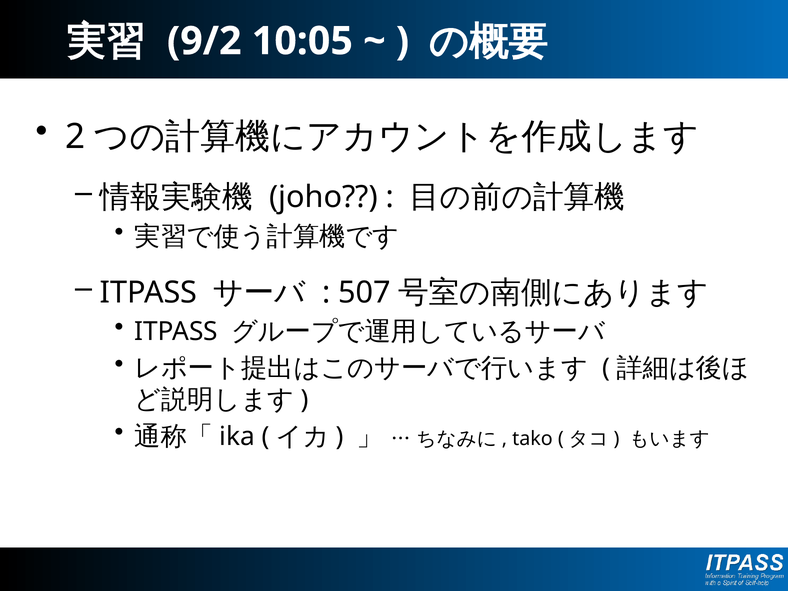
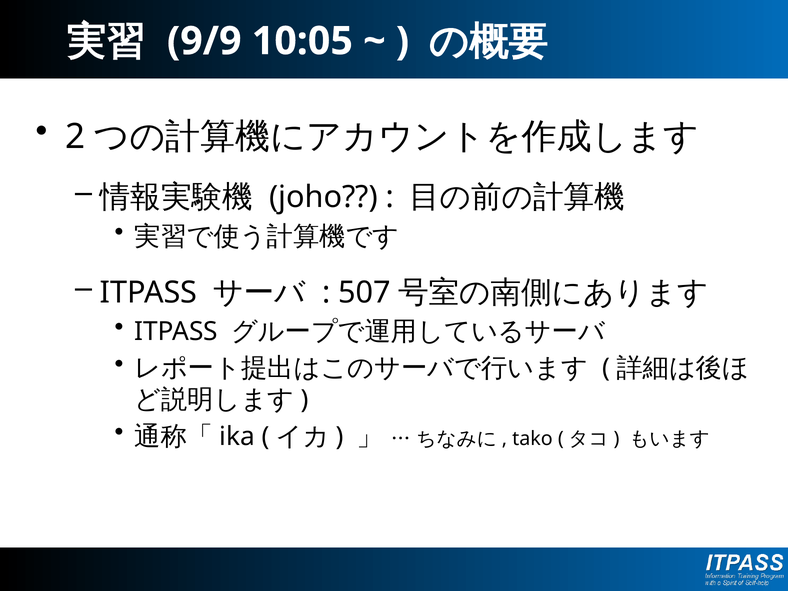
9/2: 9/2 -> 9/9 (204, 41)
